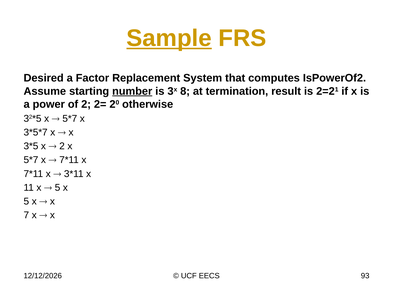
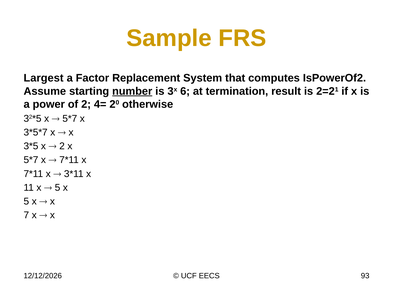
Sample underline: present -> none (169, 38)
Desired: Desired -> Largest (44, 78)
8: 8 -> 6 (185, 91)
2=: 2= -> 4= (100, 104)
